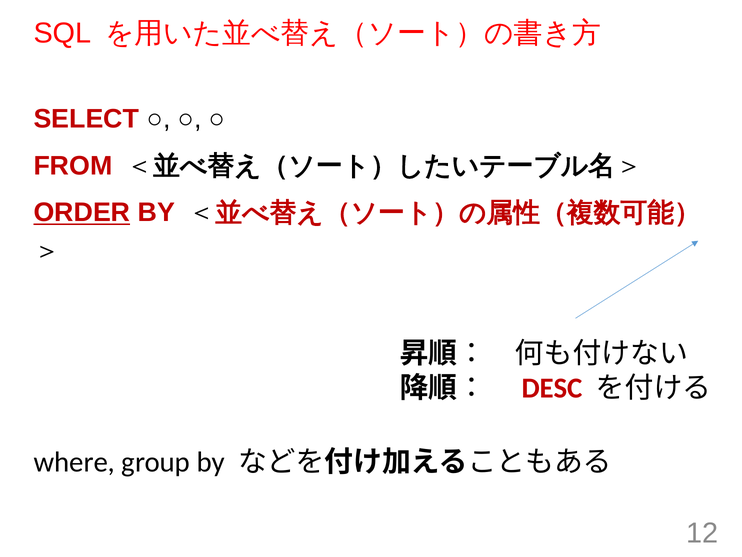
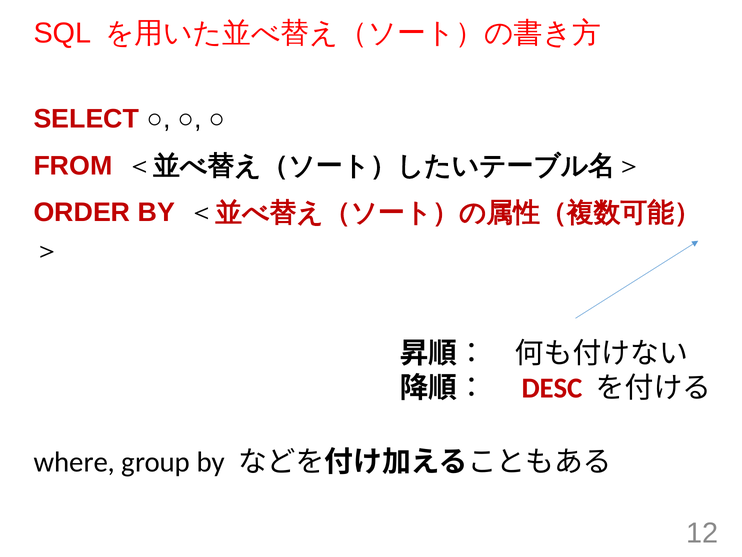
ORDER underline: present -> none (82, 212)
